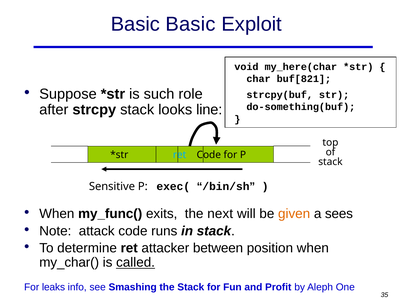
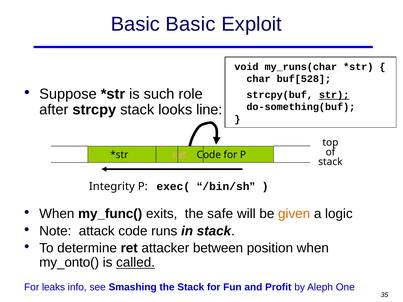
my_here(char: my_here(char -> my_runs(char (301, 67)
buf[821: buf[821 -> buf[528 (304, 79)
str underline: none -> present (334, 95)
ret colour: light blue -> pink (180, 155)
Sensitive: Sensitive -> Integrity (112, 187)
next: next -> safe (220, 214)
sees: sees -> logic (339, 214)
my_char(: my_char( -> my_onto( (69, 263)
